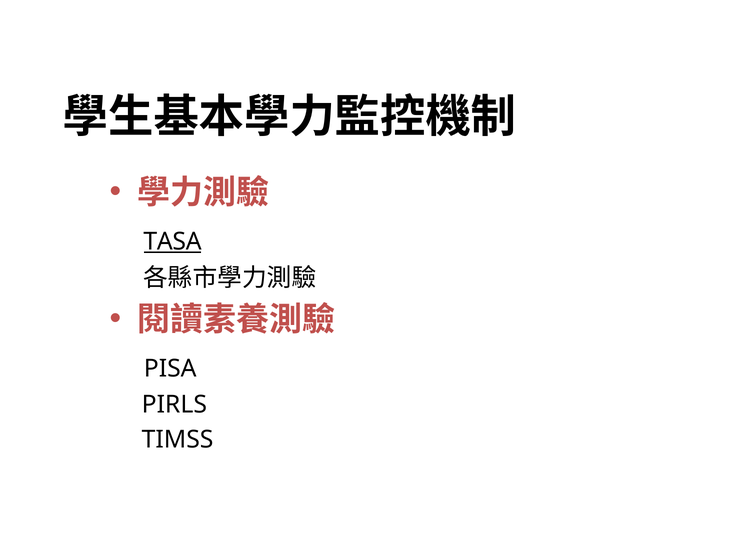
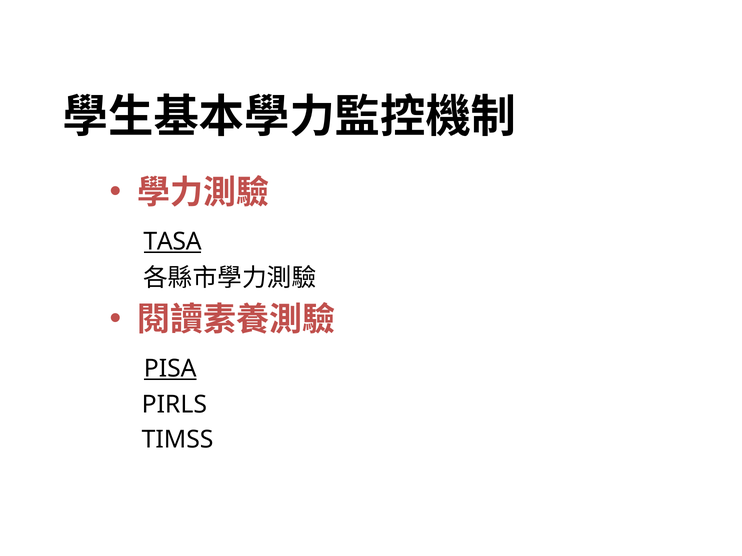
PISA underline: none -> present (170, 369)
